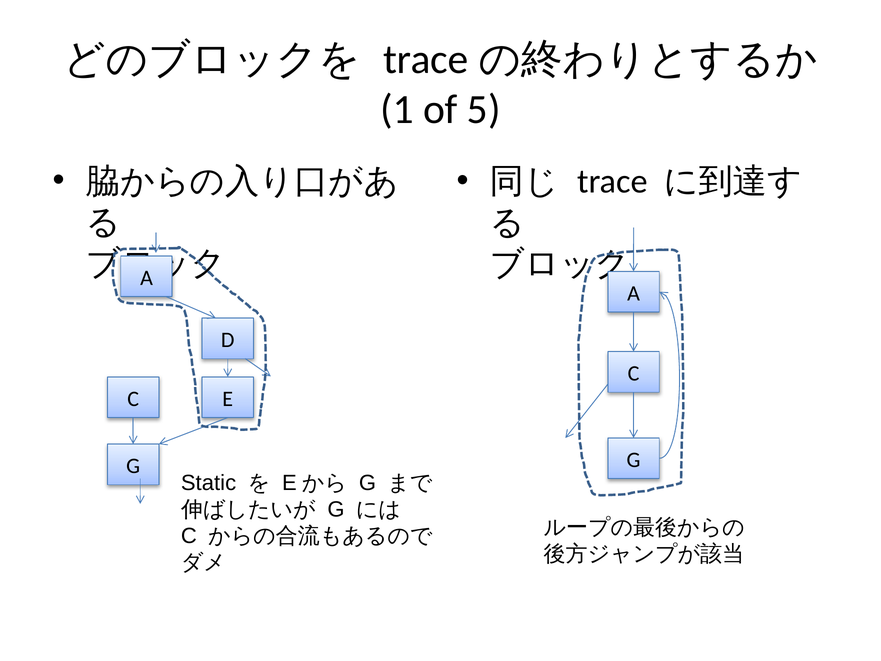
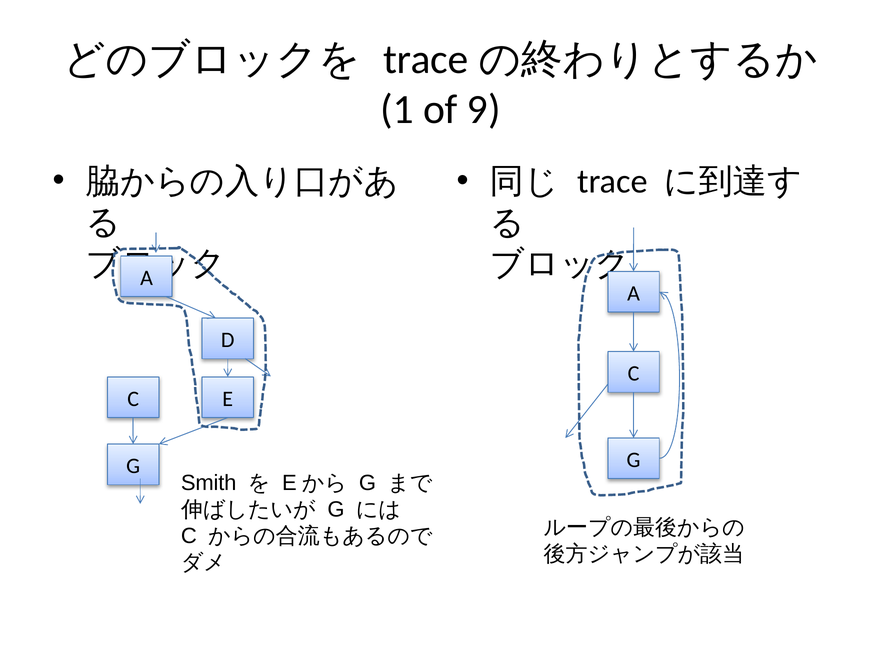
5: 5 -> 9 (484, 109)
Static: Static -> Smith (209, 483)
